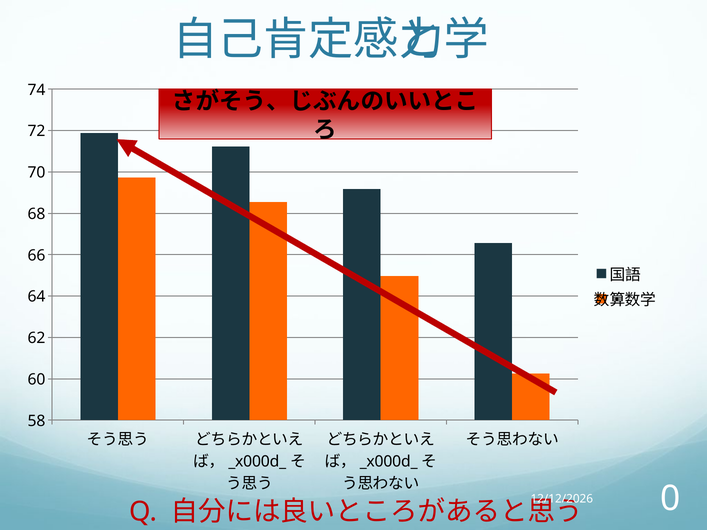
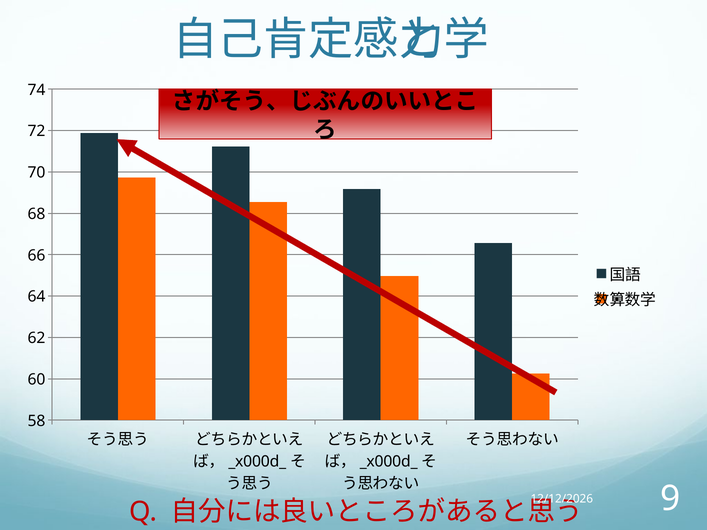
0: 0 -> 9 (670, 499)
